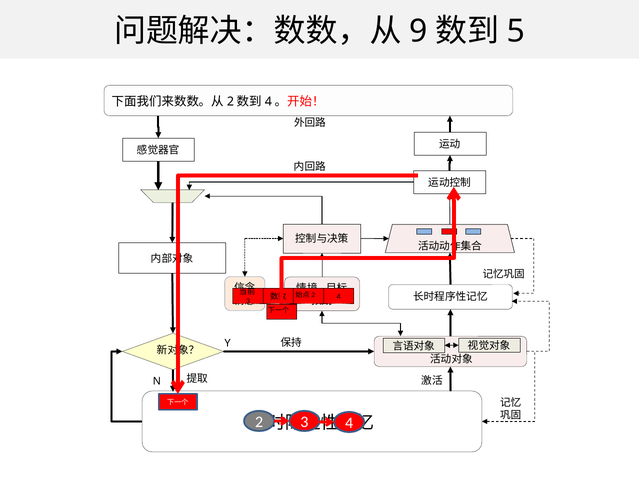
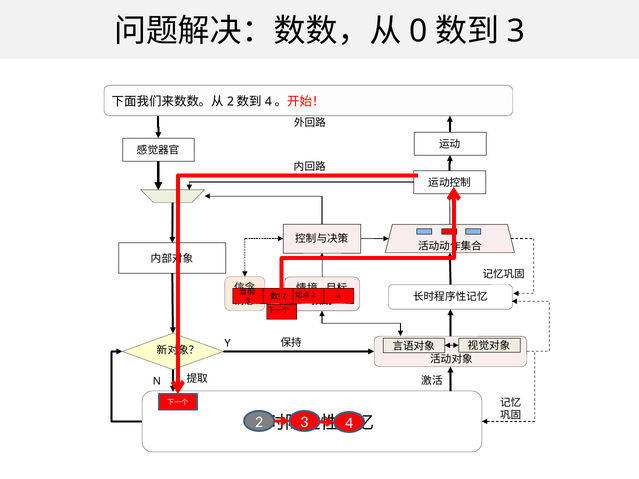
9: 9 -> 0 (418, 31)
5: 5 -> 3 (516, 31)
